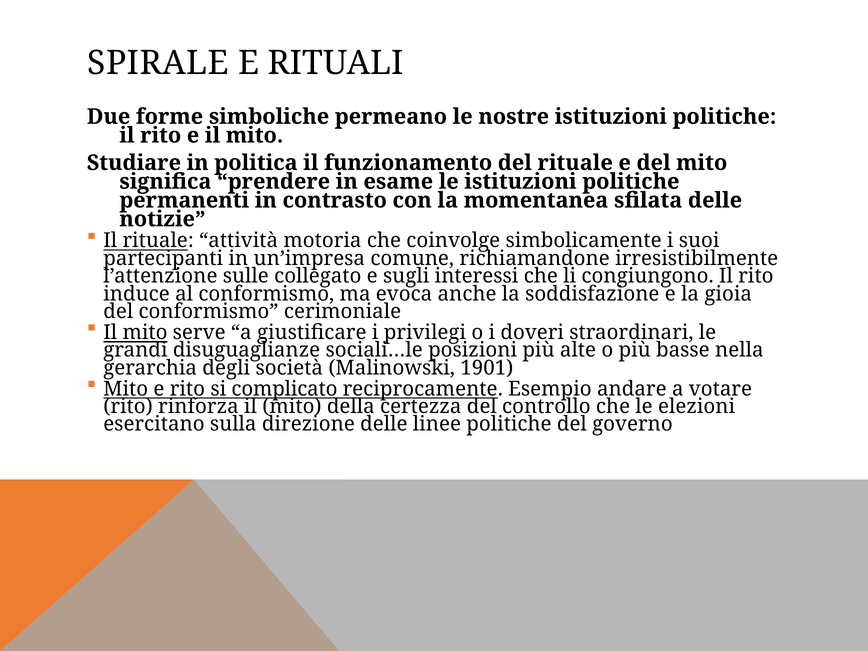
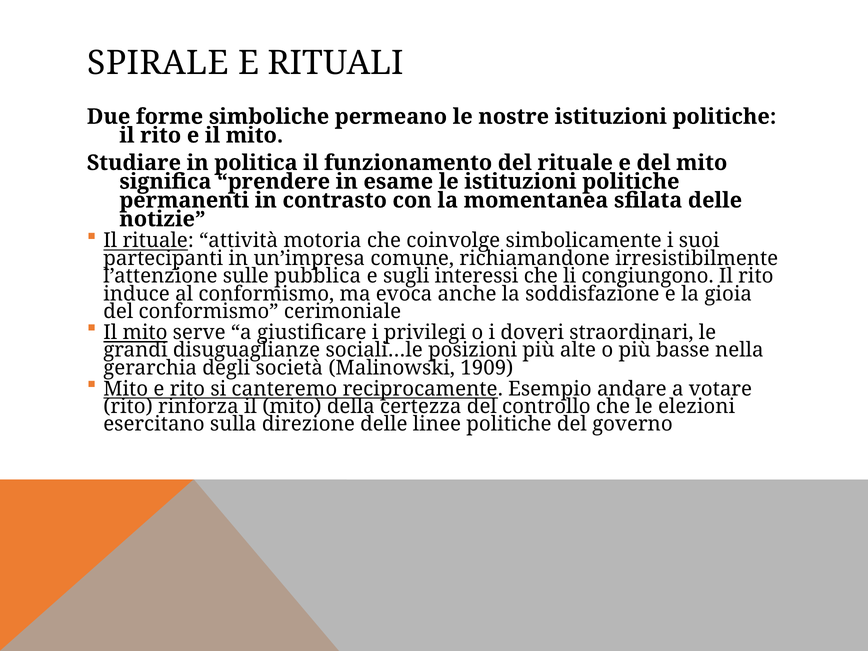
collegato: collegato -> pubblica (318, 276)
1901: 1901 -> 1909 (487, 368)
complicato: complicato -> canteremo (284, 389)
